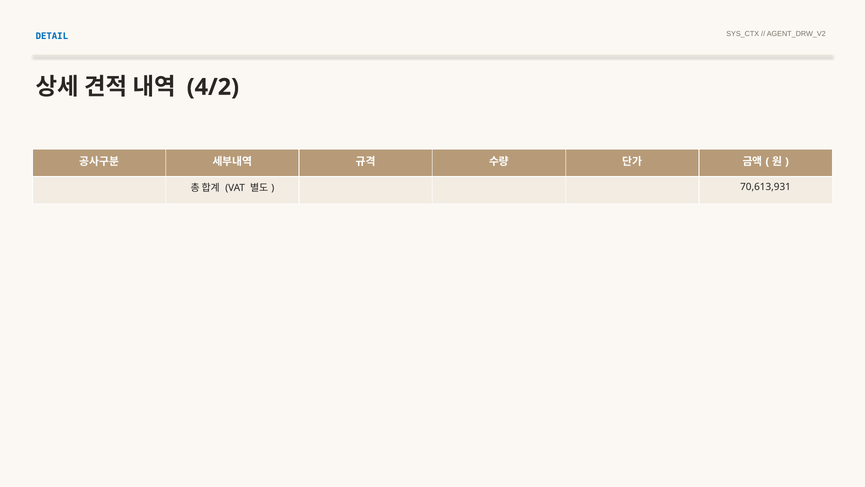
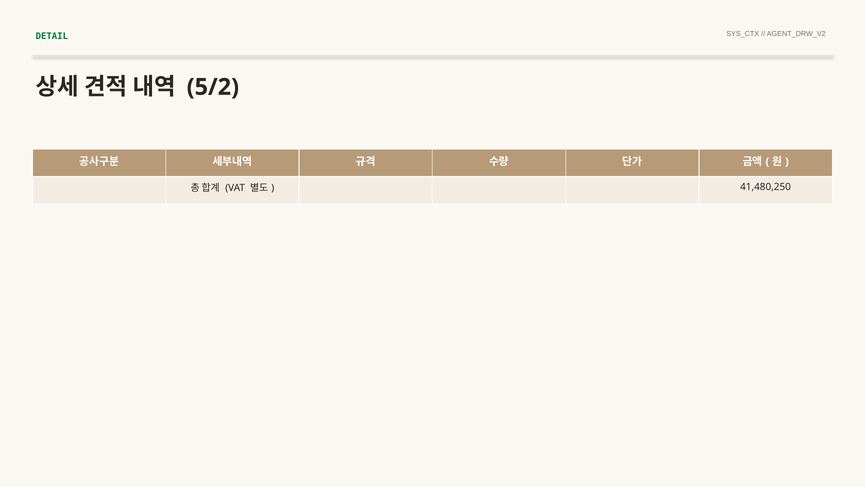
DETAIL colour: blue -> green (52, 36)
4/2: 4/2 -> 5/2 (213, 87)
70,613,931: 70,613,931 -> 41,480,250 (766, 187)
